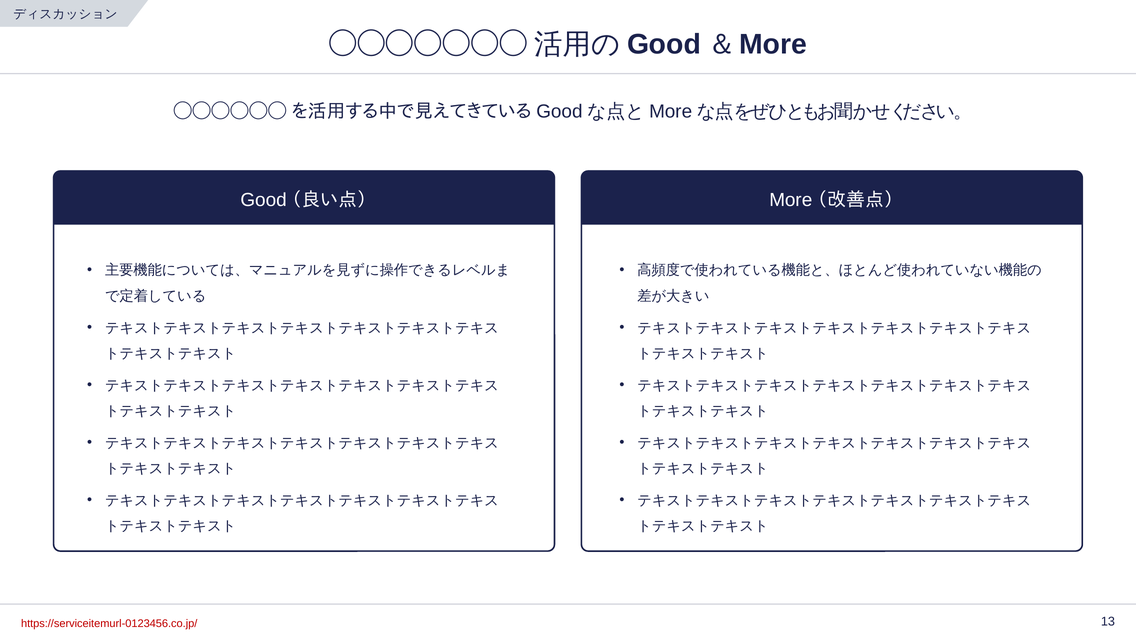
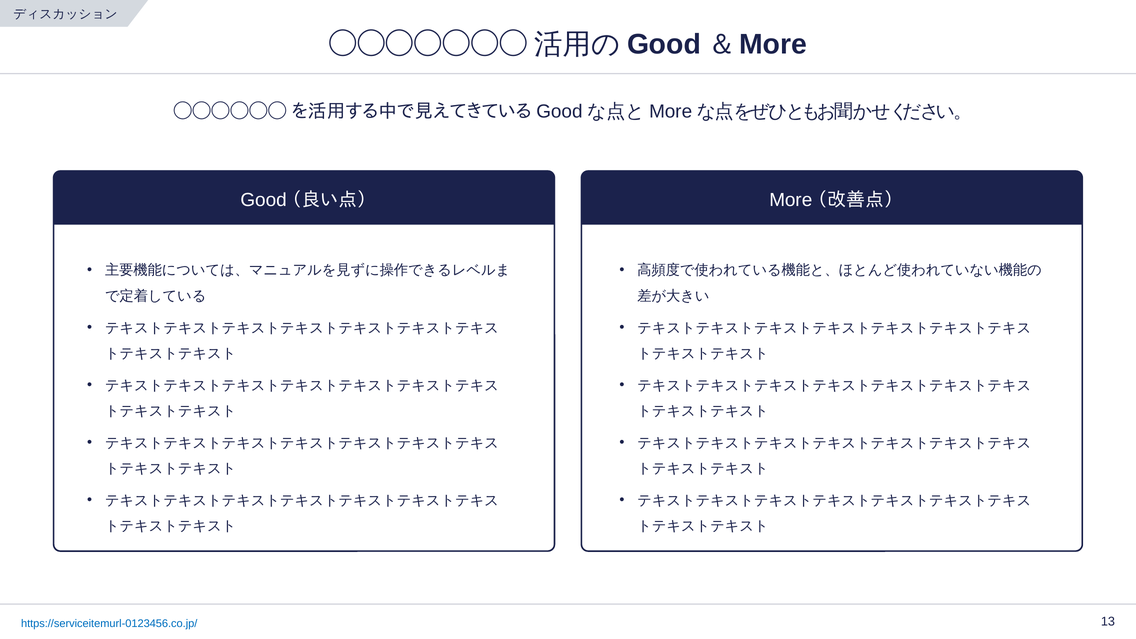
https://serviceitemurl-0123456.co.jp/ colour: red -> blue (109, 623)
